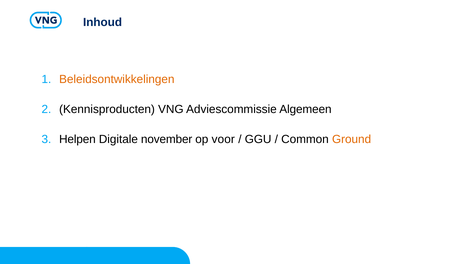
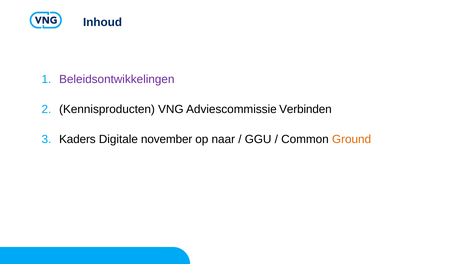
Beleidsontwikkelingen colour: orange -> purple (117, 79)
Algemeen: Algemeen -> Verbinden (305, 109)
Helpen: Helpen -> Kaders (77, 139)
voor: voor -> naar (223, 139)
